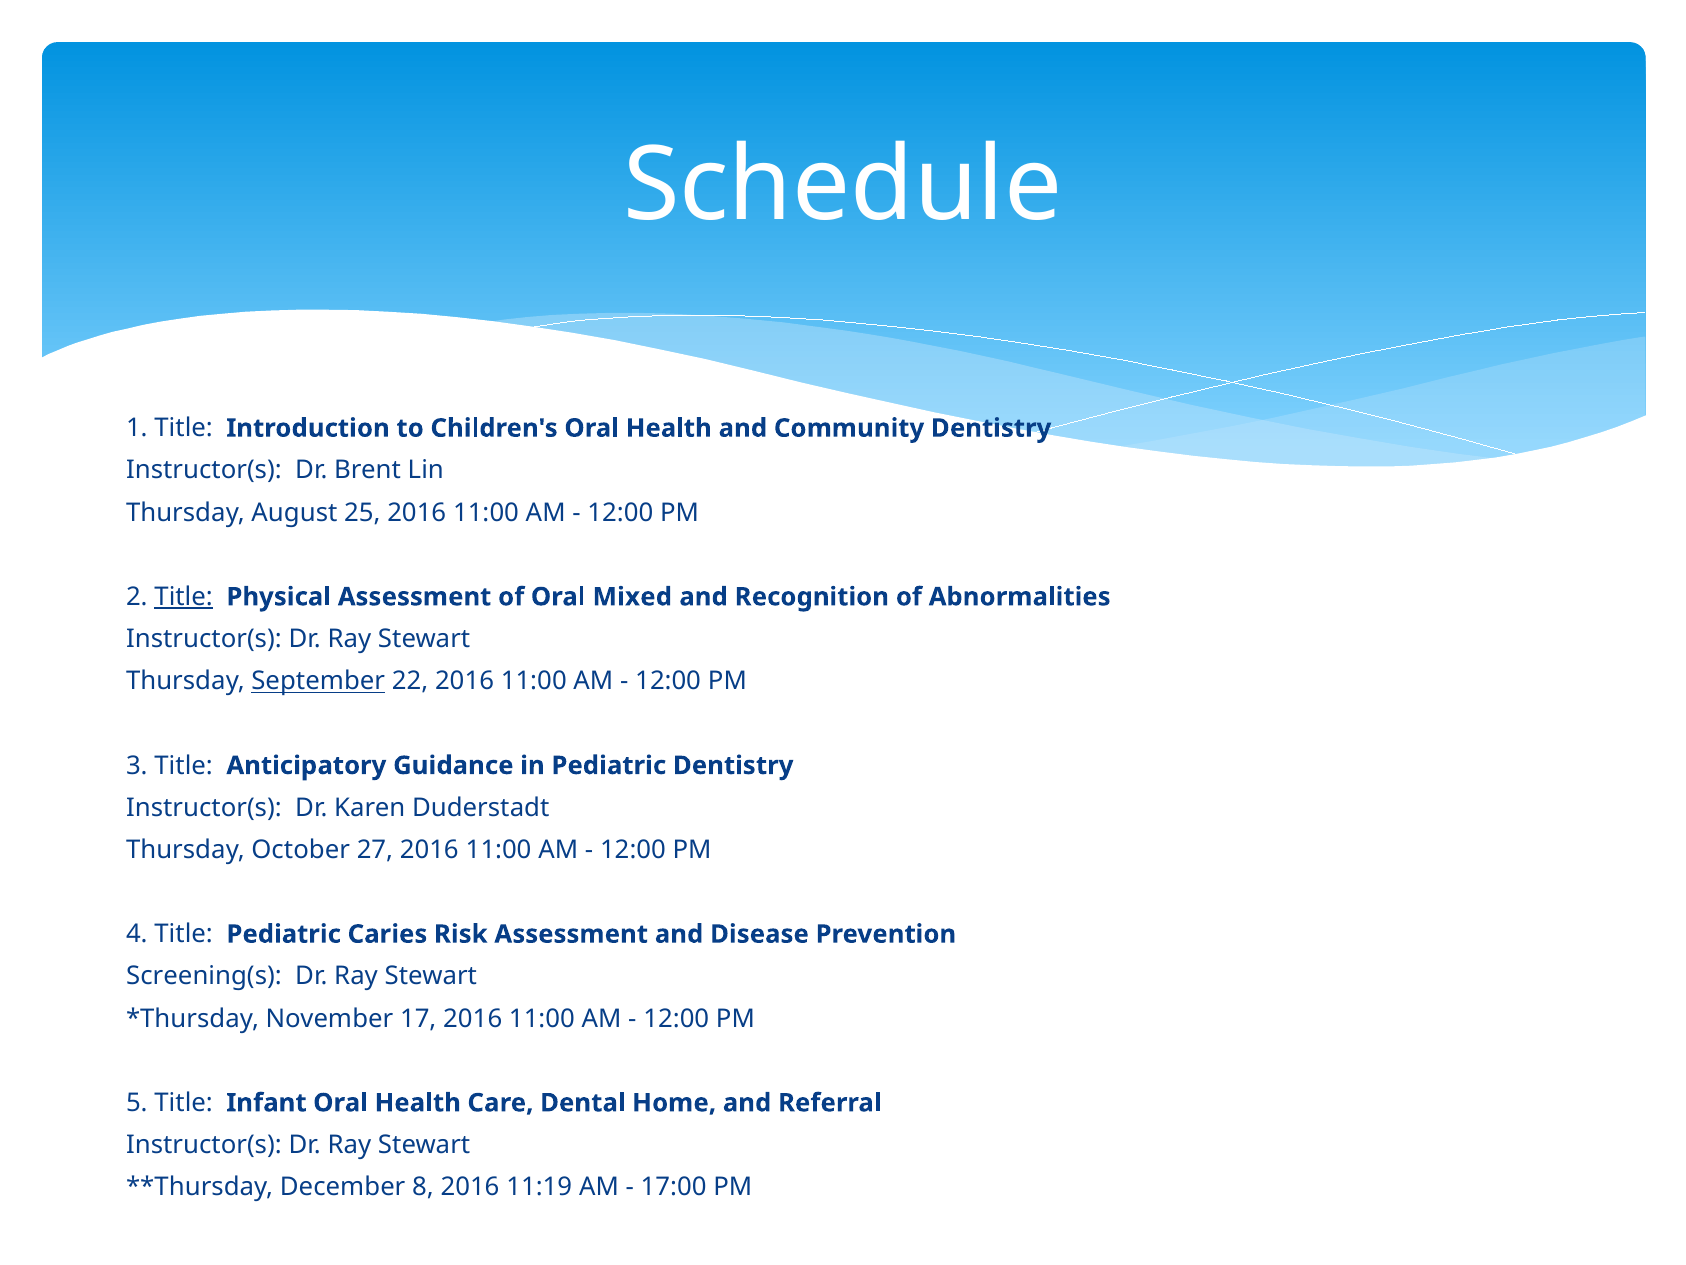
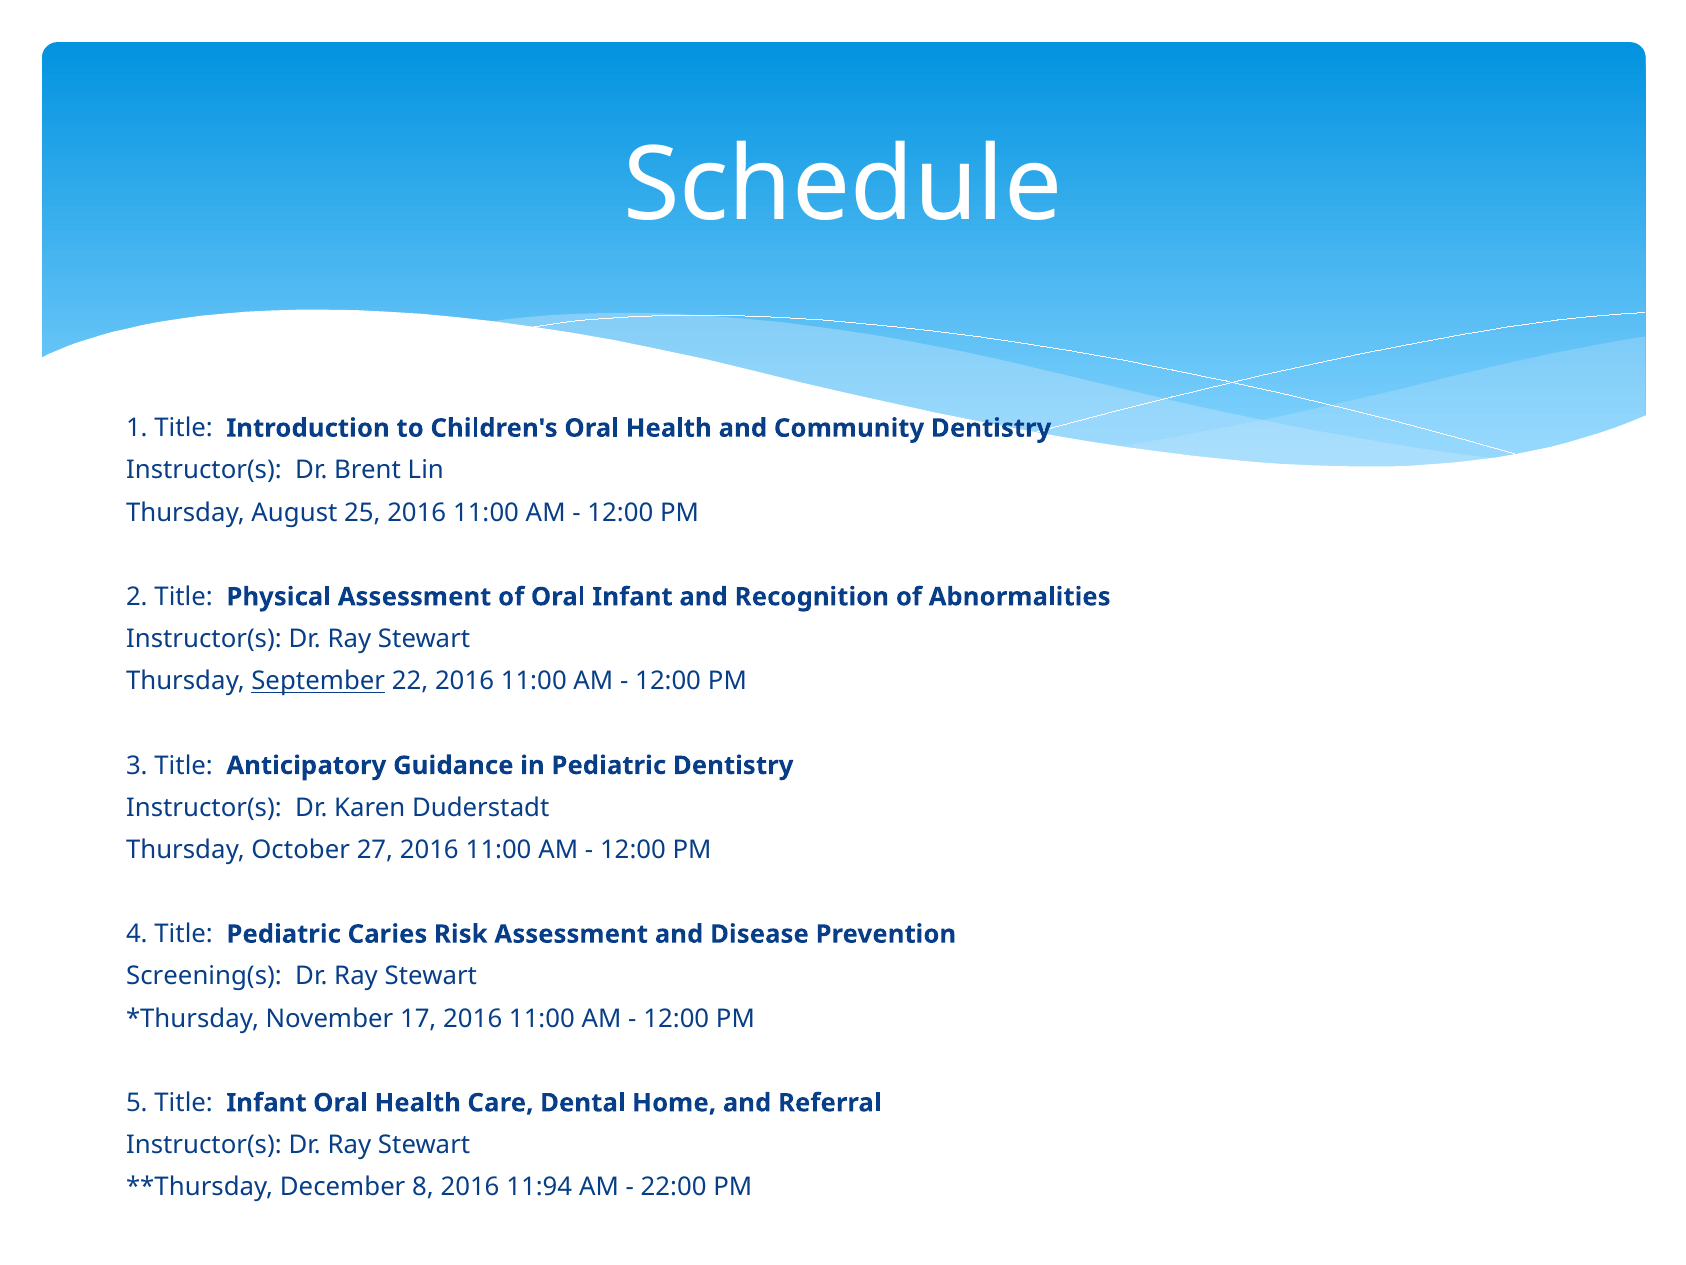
Title underline: present -> none (184, 597)
Oral Mixed: Mixed -> Infant (632, 597)
11:19: 11:19 -> 11:94 (539, 1187)
17:00: 17:00 -> 22:00 (674, 1187)
